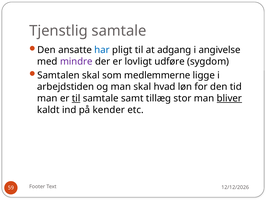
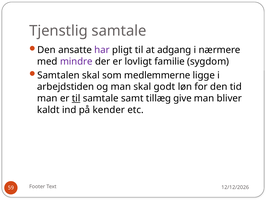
har colour: blue -> purple (102, 50)
angivelse: angivelse -> nærmere (220, 50)
udføre: udføre -> familie (170, 61)
hvad: hvad -> godt (164, 87)
stor: stor -> give (183, 98)
bliver underline: present -> none (229, 98)
